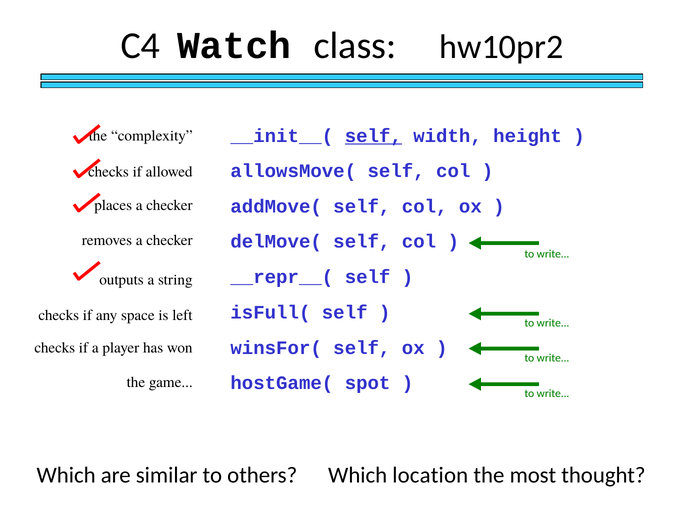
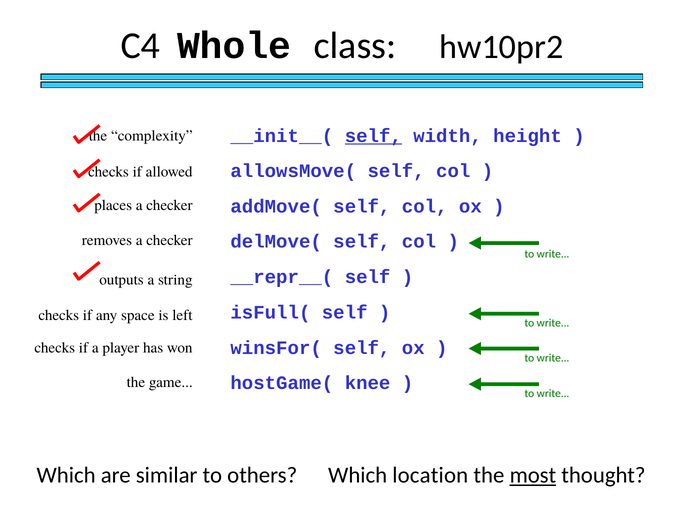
Watch: Watch -> Whole (234, 46)
spot: spot -> knee (368, 383)
most underline: none -> present (533, 475)
